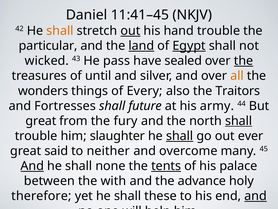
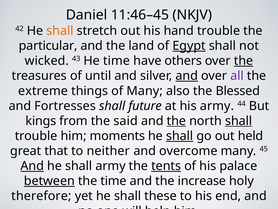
11:41–45: 11:41–45 -> 11:46–45 (140, 15)
out underline: present -> none (130, 31)
land underline: present -> none (141, 46)
He pass: pass -> time (117, 61)
sealed: sealed -> others (183, 61)
and underline: none -> present (187, 76)
all colour: orange -> purple (237, 76)
wonders: wonders -> extreme (43, 91)
of Every: Every -> Many (145, 91)
Traitors: Traitors -> Blessed (238, 91)
great: great -> kings (41, 121)
fury: fury -> said (126, 121)
the underline: none -> present (176, 121)
slaughter: slaughter -> moments (117, 136)
ever: ever -> held (251, 136)
said: said -> that (56, 151)
shall none: none -> army (111, 166)
between underline: none -> present (49, 181)
the with: with -> time (114, 181)
advance: advance -> increase (202, 181)
and underline: present -> none (256, 196)
